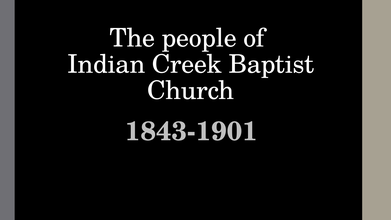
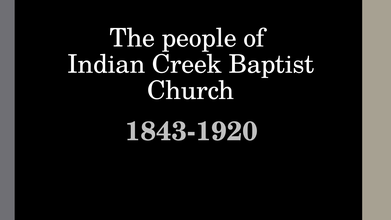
1843-1901: 1843-1901 -> 1843-1920 (191, 132)
